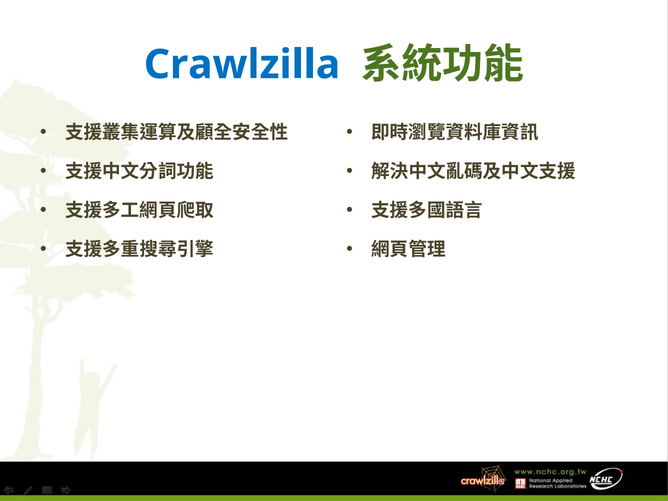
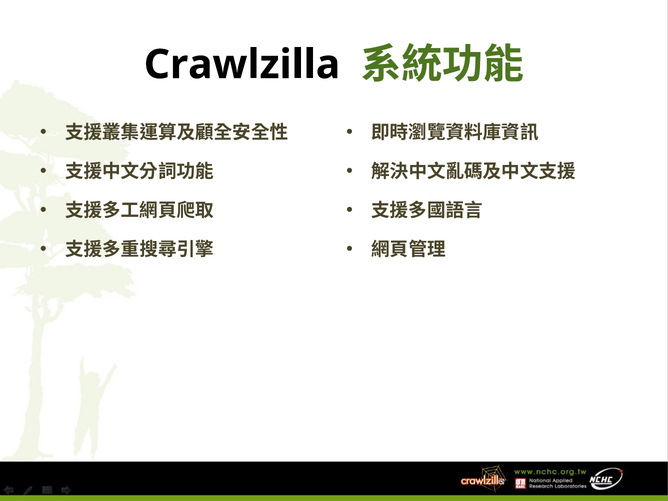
Crawlzilla colour: blue -> black (242, 65)
